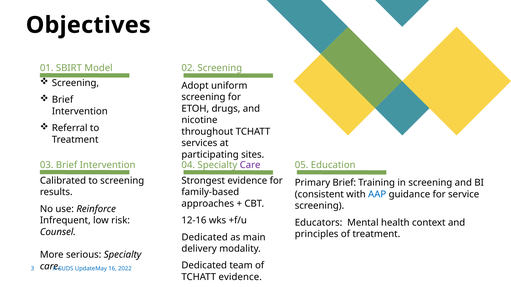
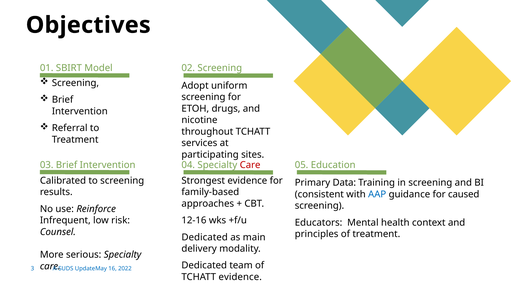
Care colour: purple -> red (250, 165)
Primary Brief: Brief -> Data (344, 183)
service: service -> caused (464, 195)
